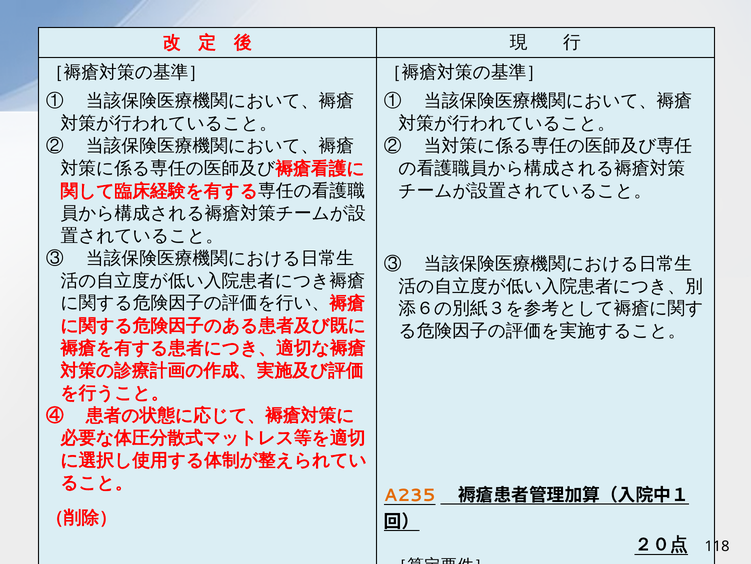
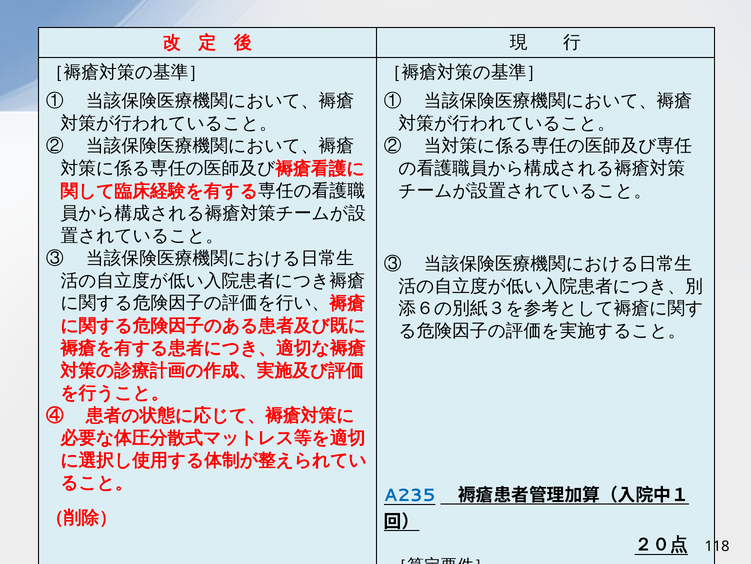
A235 colour: orange -> blue (410, 495)
